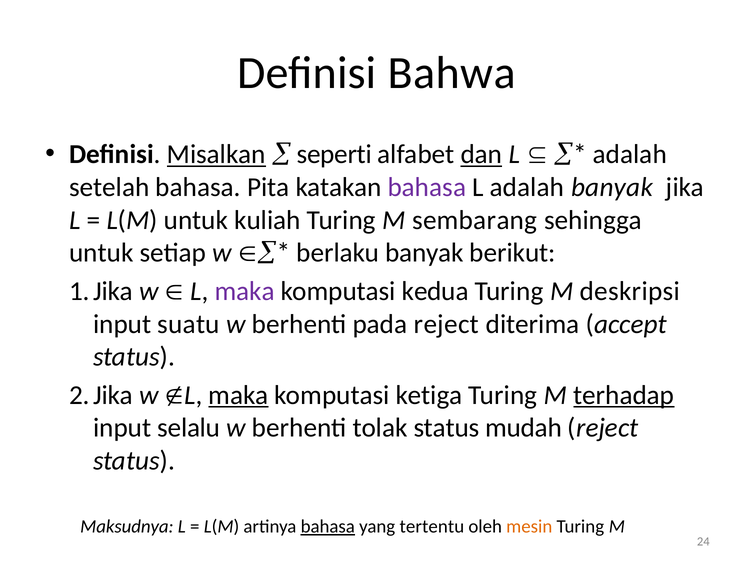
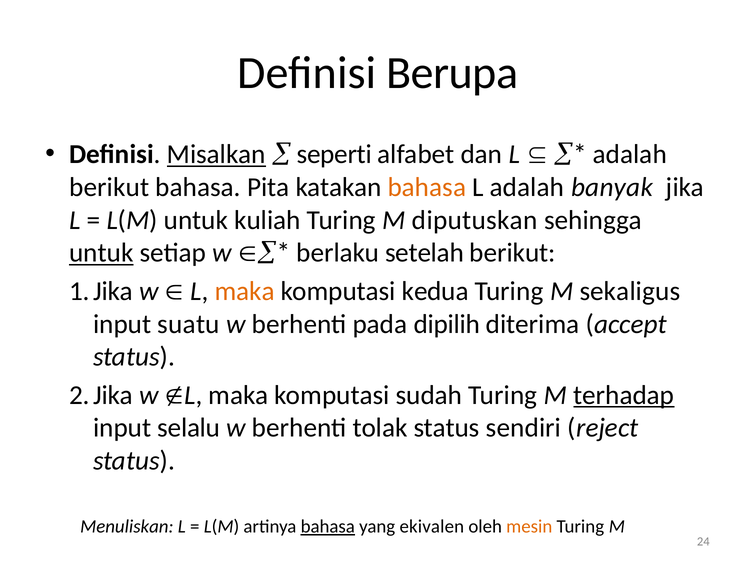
Bahwa: Bahwa -> Berupa (452, 73)
dan underline: present -> none (481, 154)
setelah: setelah -> berikut (109, 187)
bahasa colour: purple -> orange (427, 187)
sembarang: sembarang -> diputuskan (475, 220)
untuk underline: none -> present (101, 253)
berlaku banyak: banyak -> setelah (424, 253)
maka colour: purple -> orange (245, 291)
deskripsi: deskripsi -> sekaligus (630, 291)
pada reject: reject -> dipilih (447, 324)
maka underline: present -> none (238, 395)
ketiga: ketiga -> sudah (429, 395)
mudah: mudah -> sendiri (524, 427)
Maksudnya: Maksudnya -> Menuliskan (127, 526)
tertentu: tertentu -> ekivalen (432, 526)
